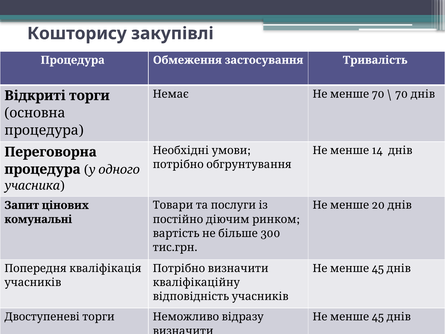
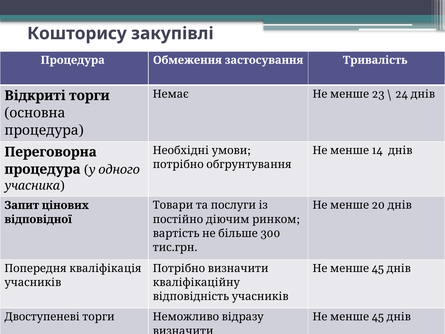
Немає 70: 70 -> 23 (378, 94)
70: 70 -> 24 (402, 94)
комунальні: комунальні -> відповідної (38, 219)
